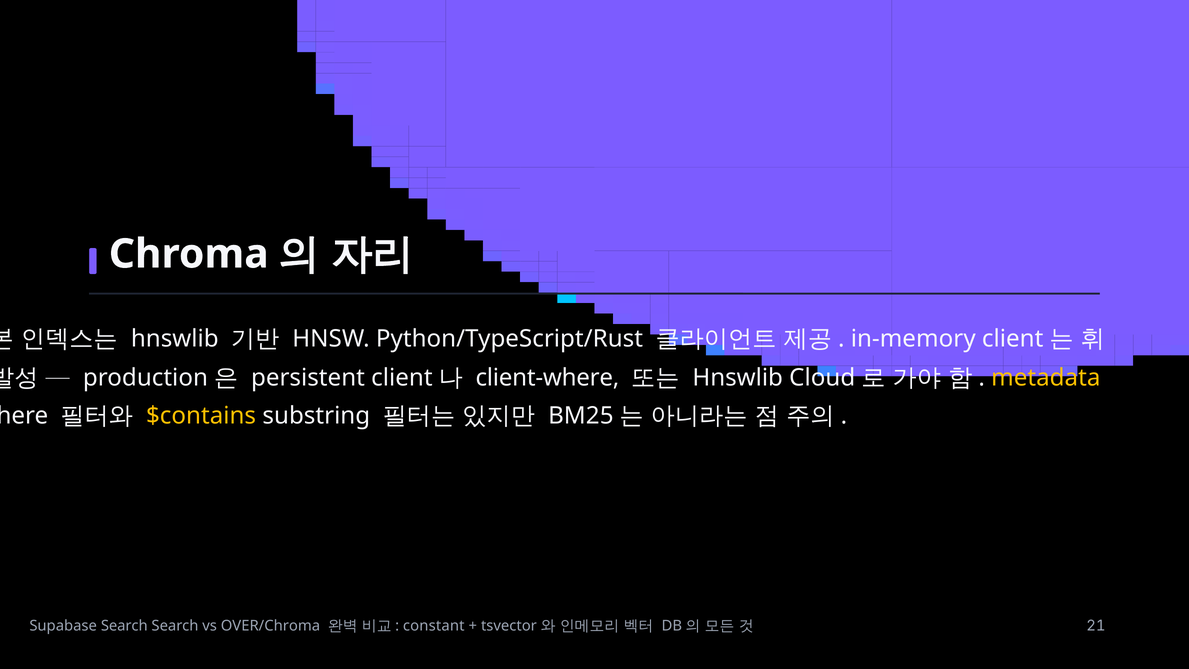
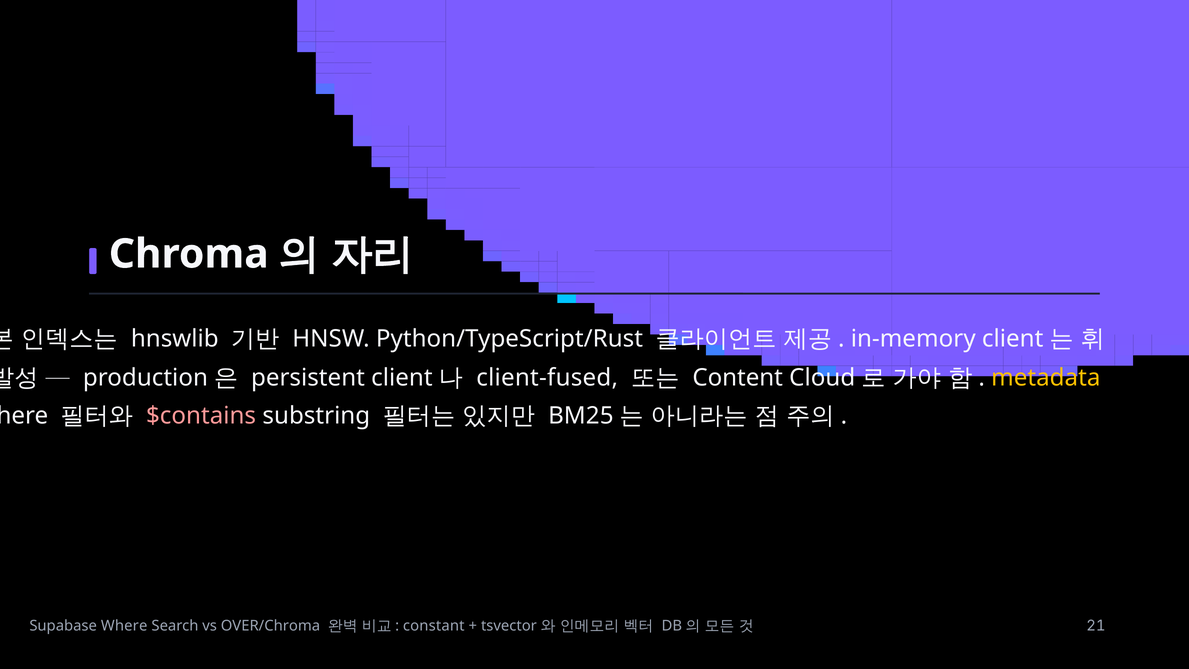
client-where: client-where -> client-fused (547, 378)
Hnswlib: Hnswlib -> Content (738, 378)
$contains colour: yellow -> pink (201, 416)
Supabase Search: Search -> Where (124, 626)
